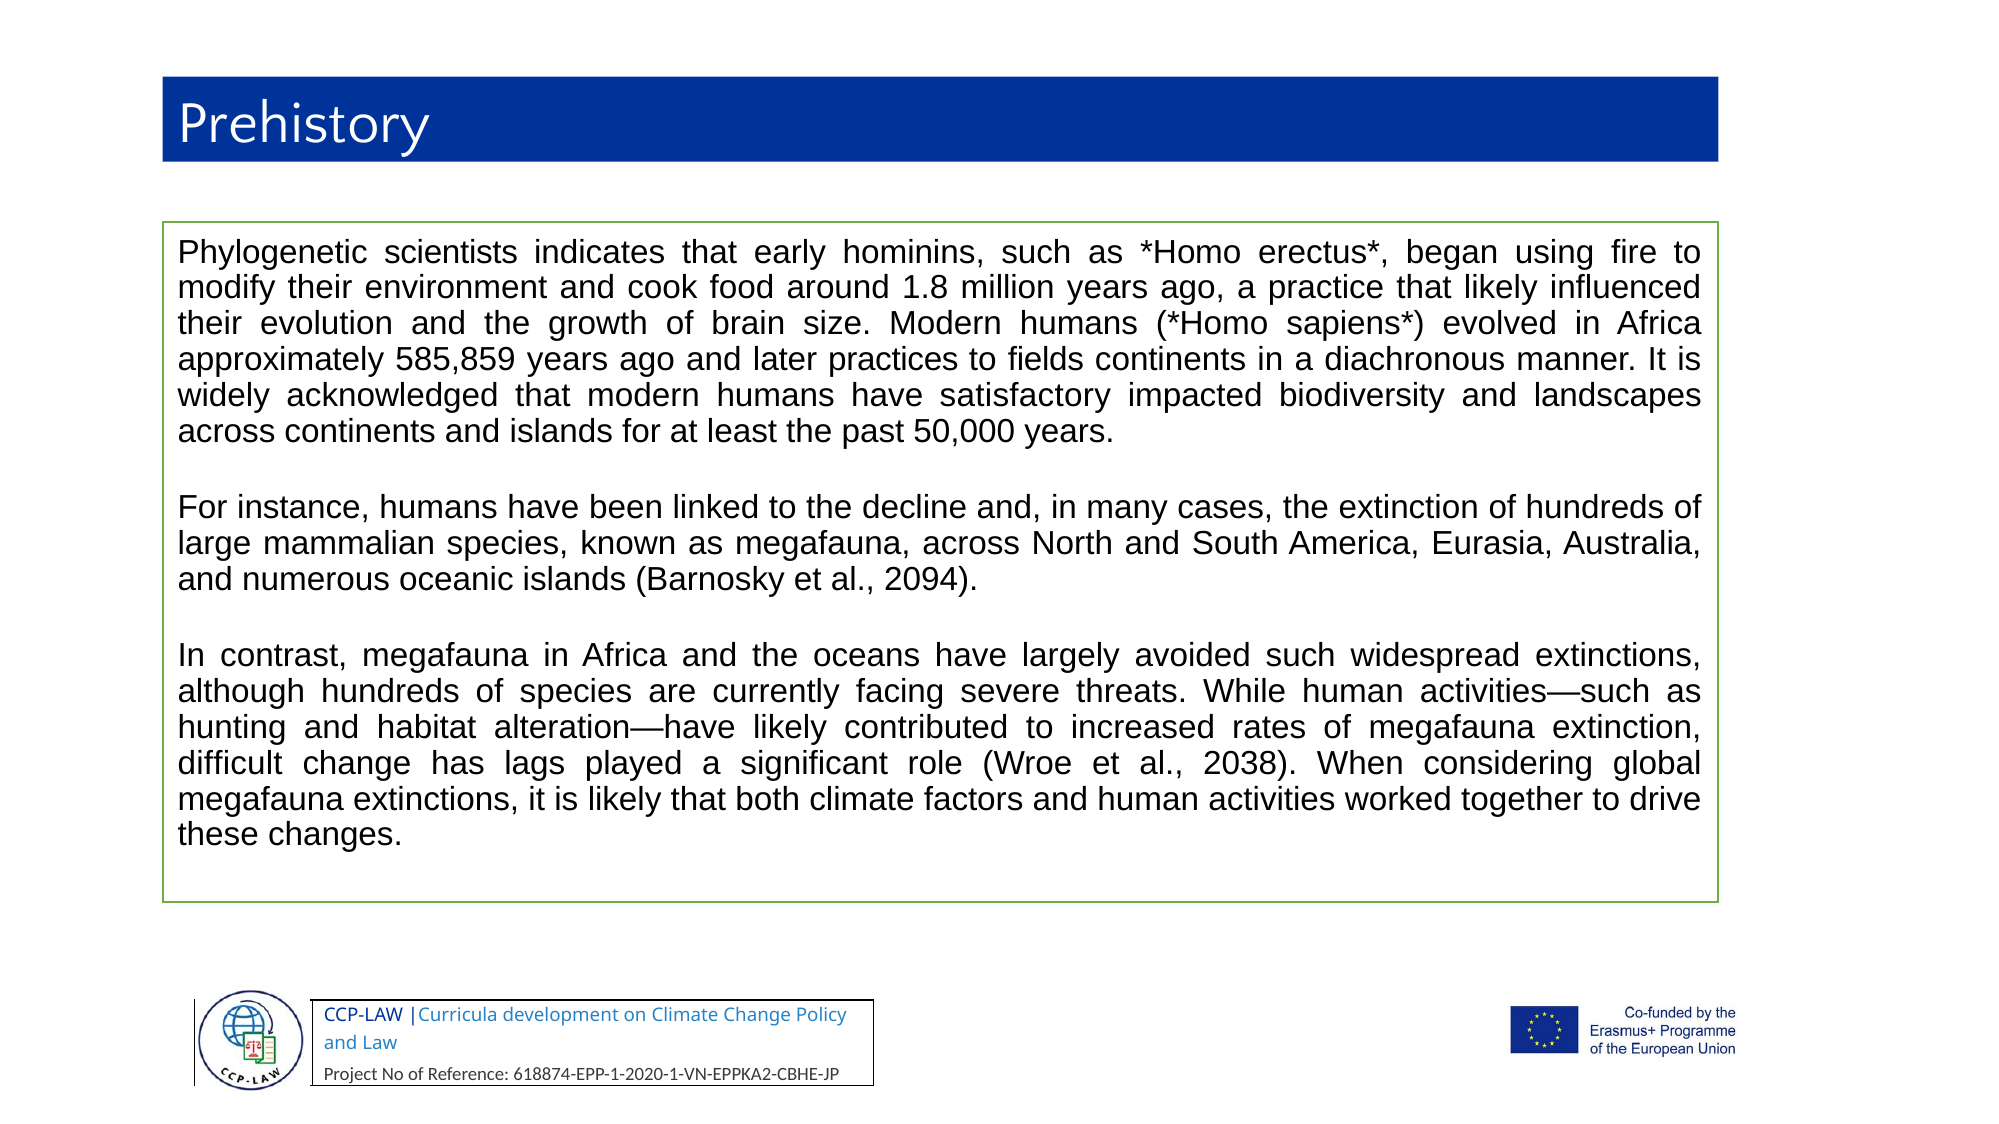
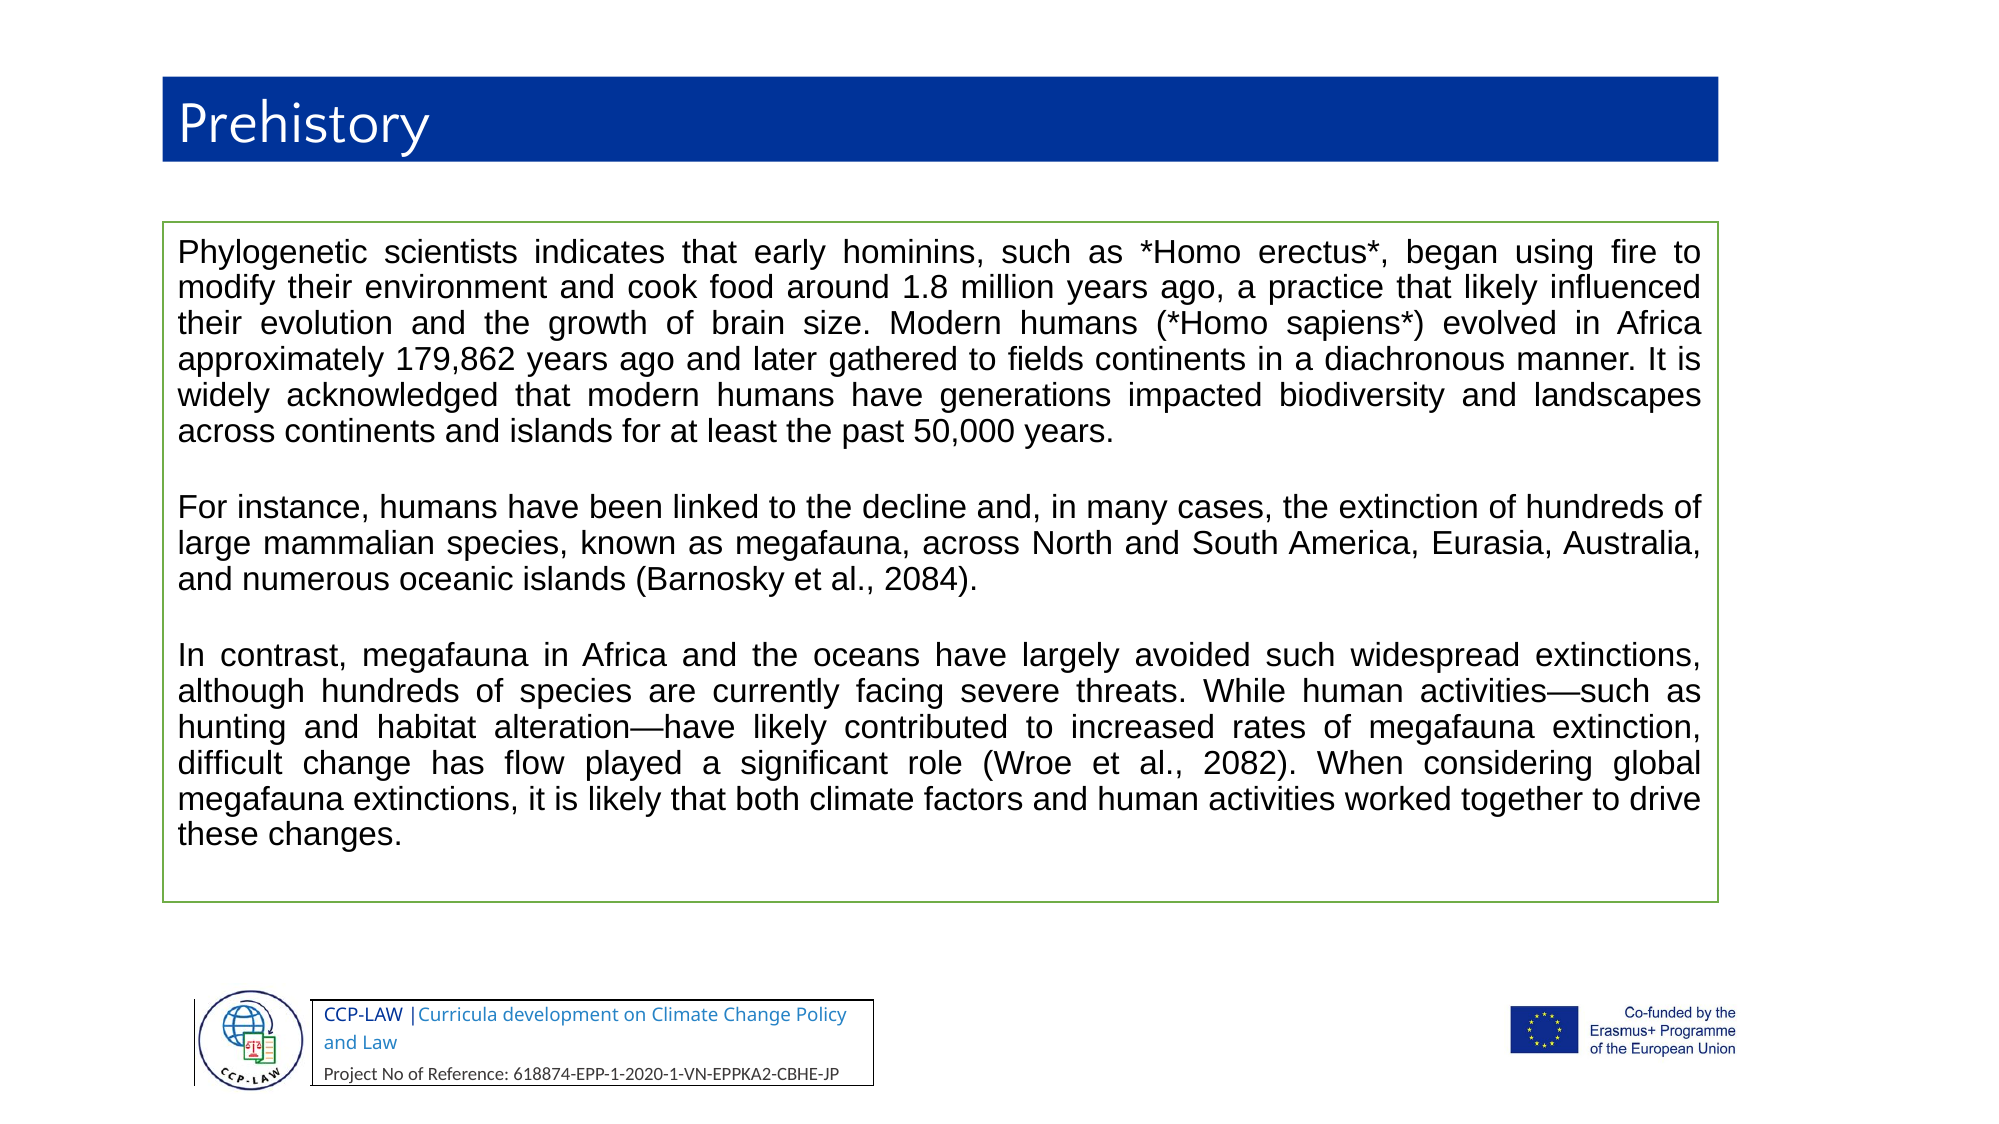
585,859: 585,859 -> 179,862 (456, 360)
practices: practices -> gathered (893, 360)
satisfactory: satisfactory -> generations (1026, 396)
2094: 2094 -> 2084 (931, 580)
lags: lags -> flow (535, 763)
2038: 2038 -> 2082 (1250, 763)
